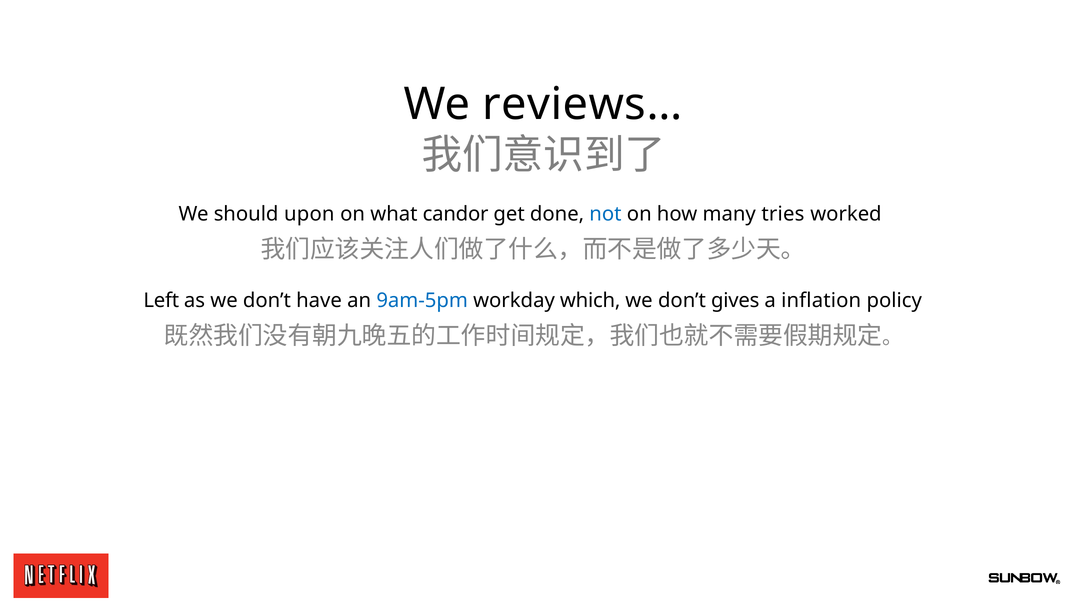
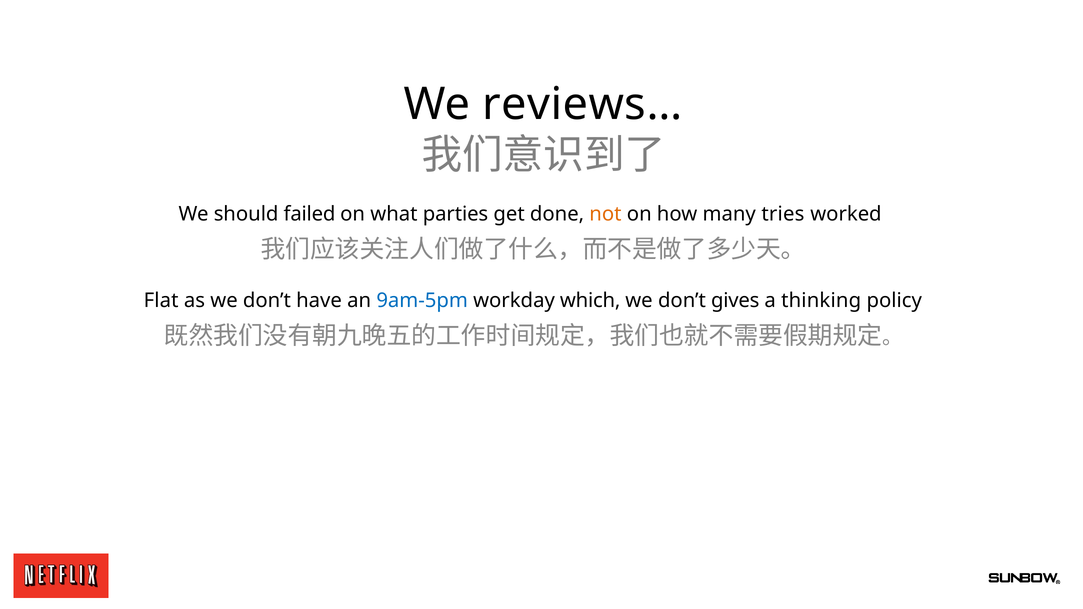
upon: upon -> failed (310, 214)
candor: candor -> parties (456, 214)
not colour: blue -> orange (605, 214)
Left: Left -> Flat (161, 301)
inflation: inflation -> thinking (821, 301)
